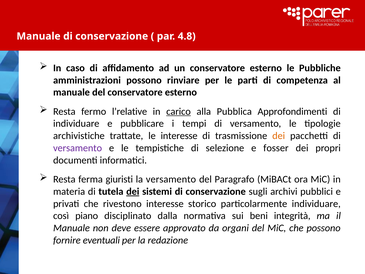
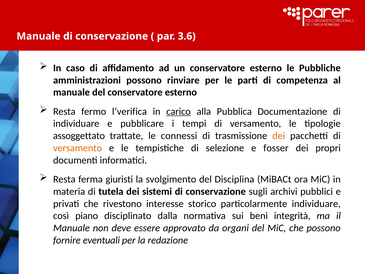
4.8: 4.8 -> 3.6 (187, 36)
l’relative: l’relative -> l’verifica (129, 111)
Approfondimenti: Approfondimenti -> Documentazione (292, 111)
archivistiche: archivistiche -> assoggettato (79, 136)
le interesse: interesse -> connessi (179, 136)
versamento colour: purple -> orange (78, 148)
la versamento: versamento -> svolgimento (171, 179)
Paragrafo: Paragrafo -> Disciplina (234, 179)
dei underline: present -> none (133, 191)
